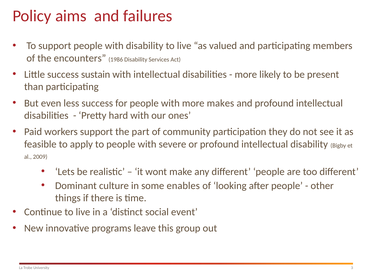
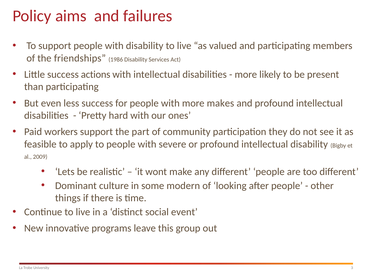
encounters: encounters -> friendships (80, 58)
sustain: sustain -> actions (96, 74)
enables: enables -> modern (183, 186)
